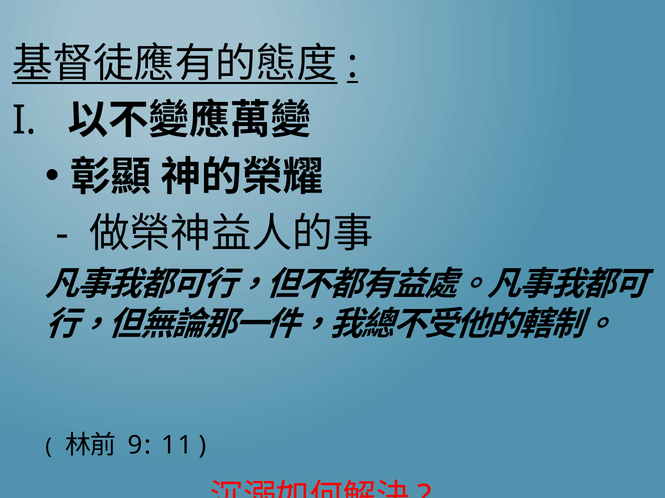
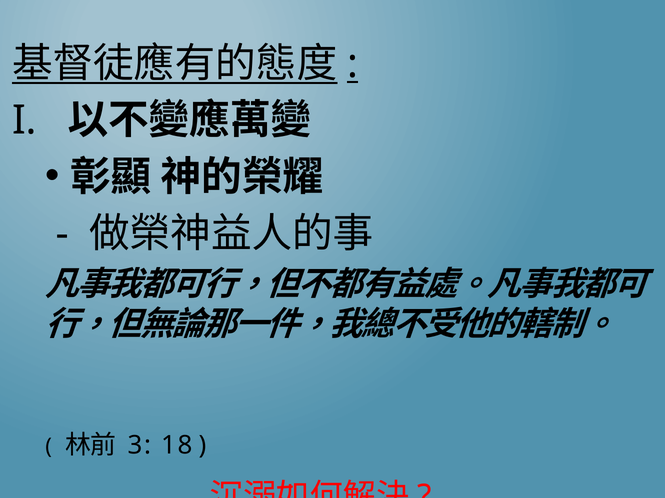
9: 9 -> 3 (135, 446)
1 1: 1 -> 8 (185, 446)
